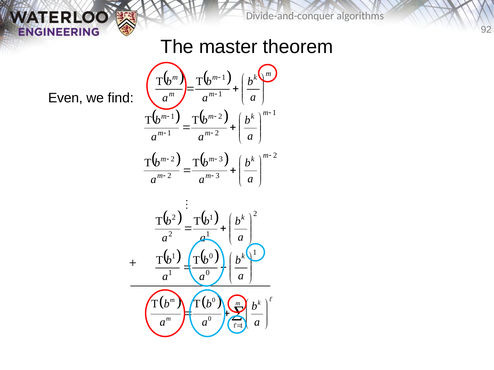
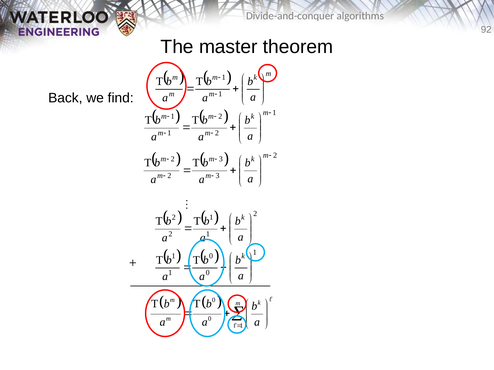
Even: Even -> Back (65, 98)
